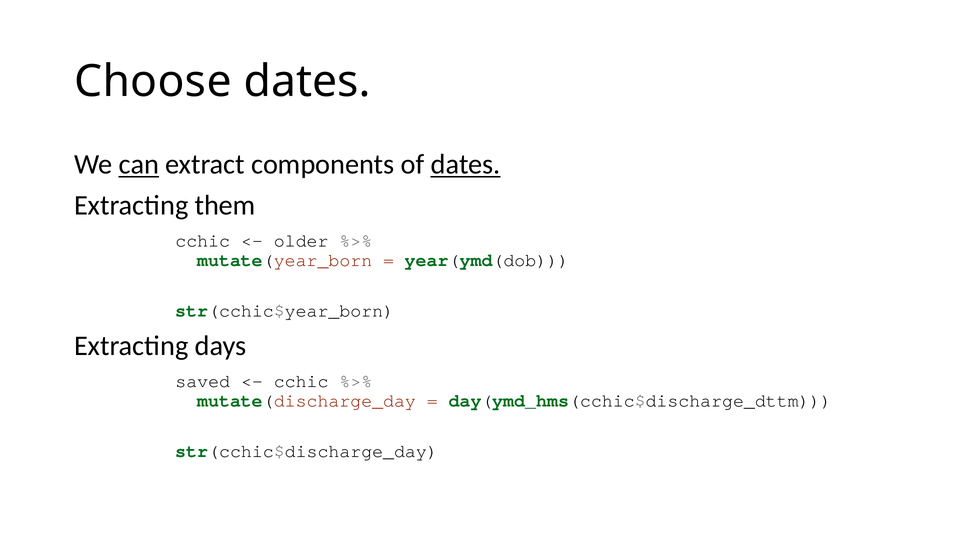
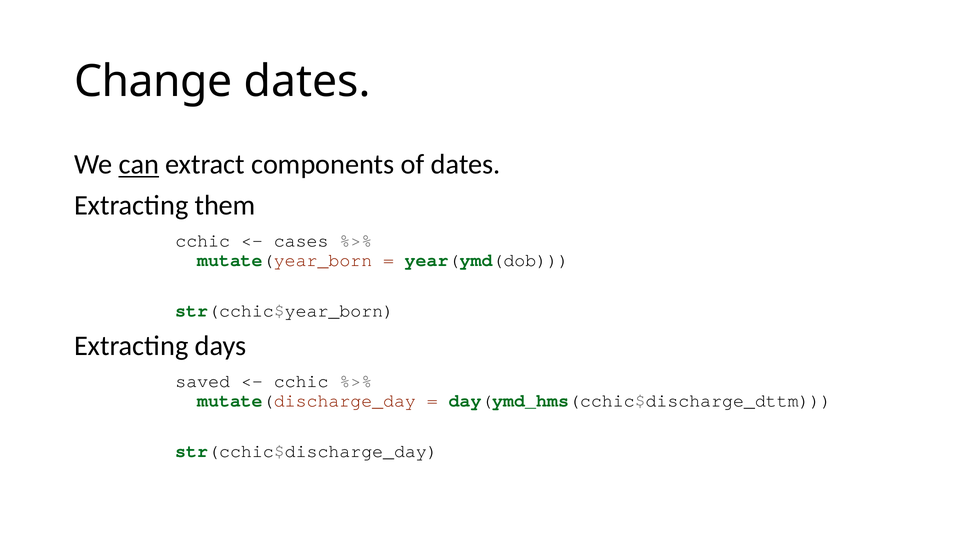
Choose: Choose -> Change (153, 82)
dates underline: present -> none (466, 164)
older: older -> cases (301, 240)
